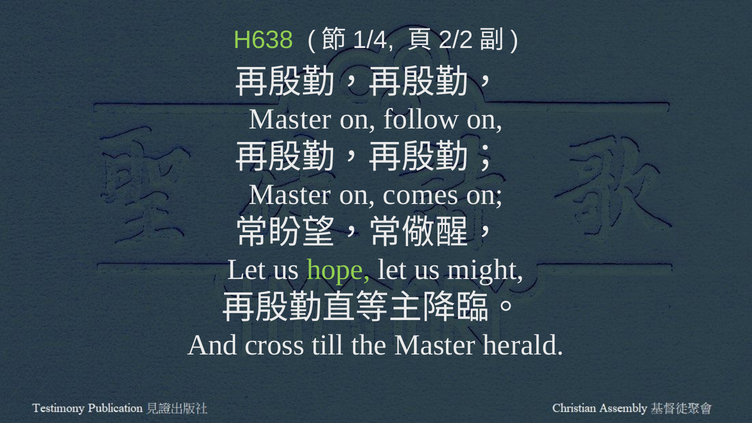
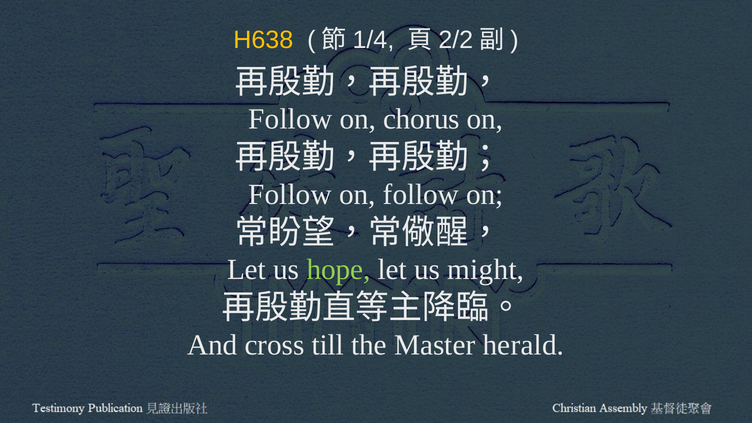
H638 colour: light green -> yellow (263, 40)
Master: Master -> Follow (290, 119)
follow: follow -> chorus (421, 119)
Master: Master -> Follow (290, 195)
on comes: comes -> follow (421, 195)
